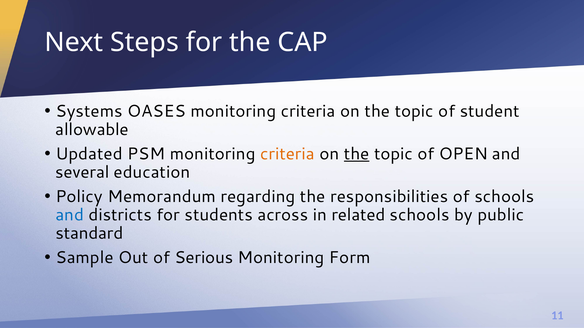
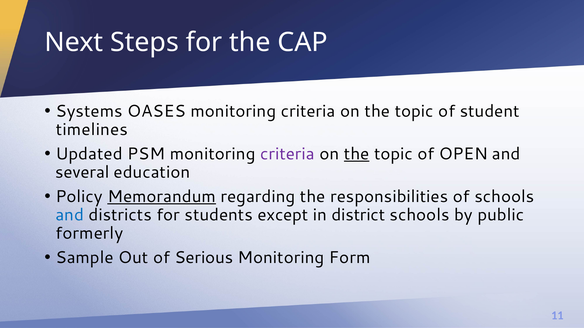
allowable: allowable -> timelines (92, 130)
criteria colour: orange -> purple (287, 154)
Memorandum underline: none -> present (162, 197)
across: across -> except (283, 215)
related: related -> district (358, 215)
standard: standard -> formerly (89, 234)
